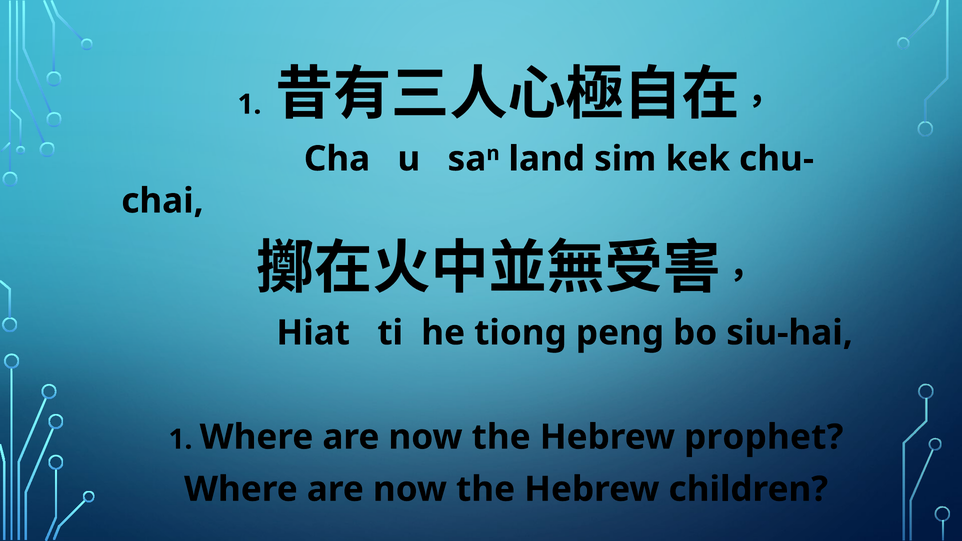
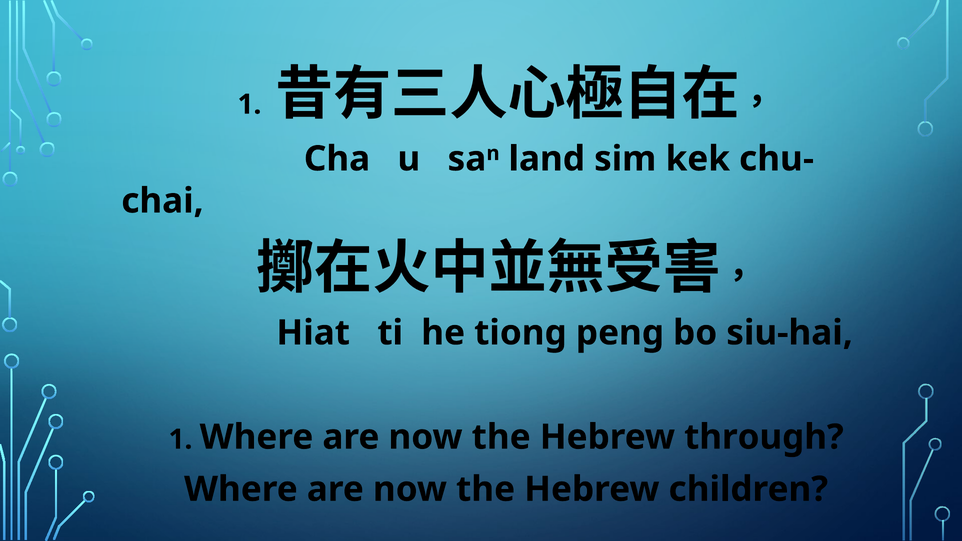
prophet: prophet -> through (764, 437)
